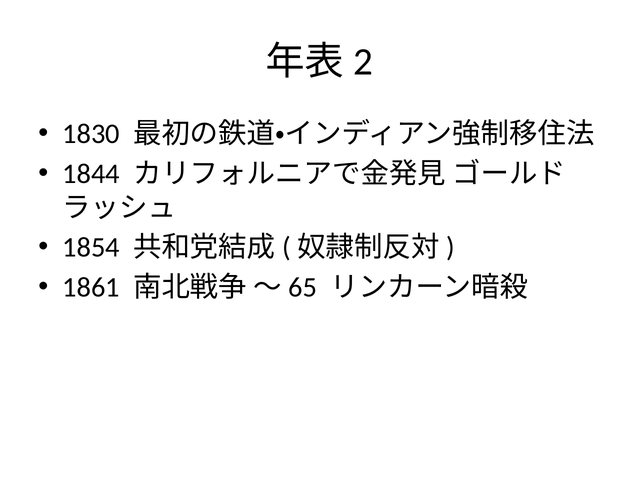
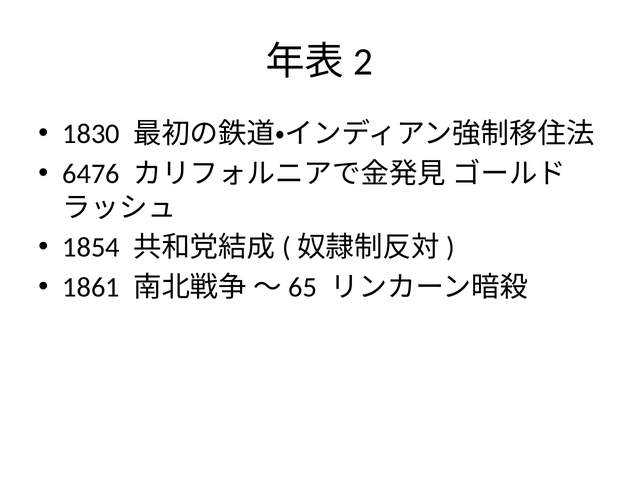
1844: 1844 -> 6476 (91, 174)
